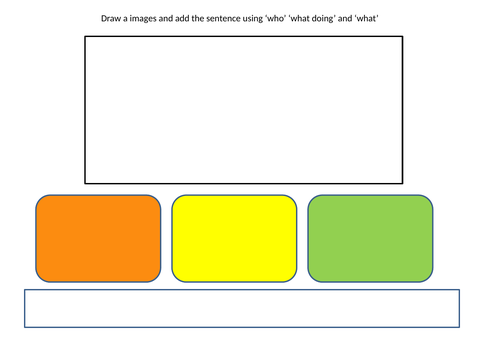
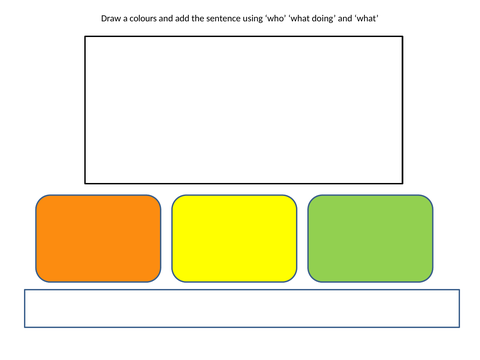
images: images -> colours (143, 19)
